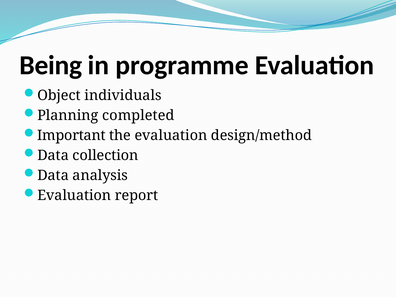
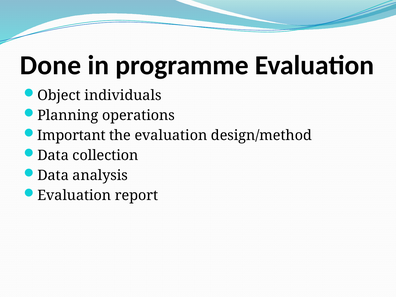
Being: Being -> Done (50, 65)
completed: completed -> operations (138, 115)
